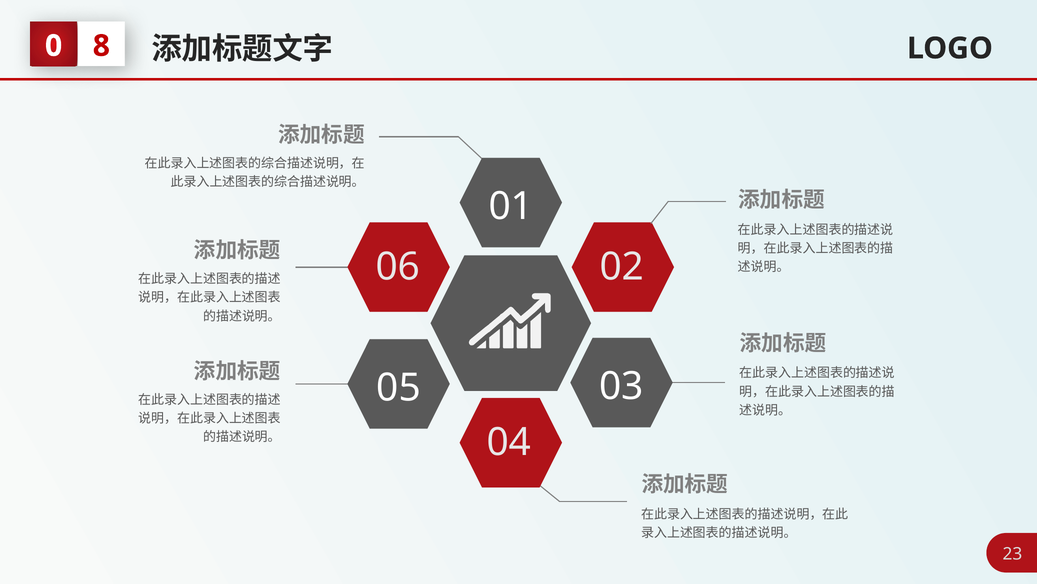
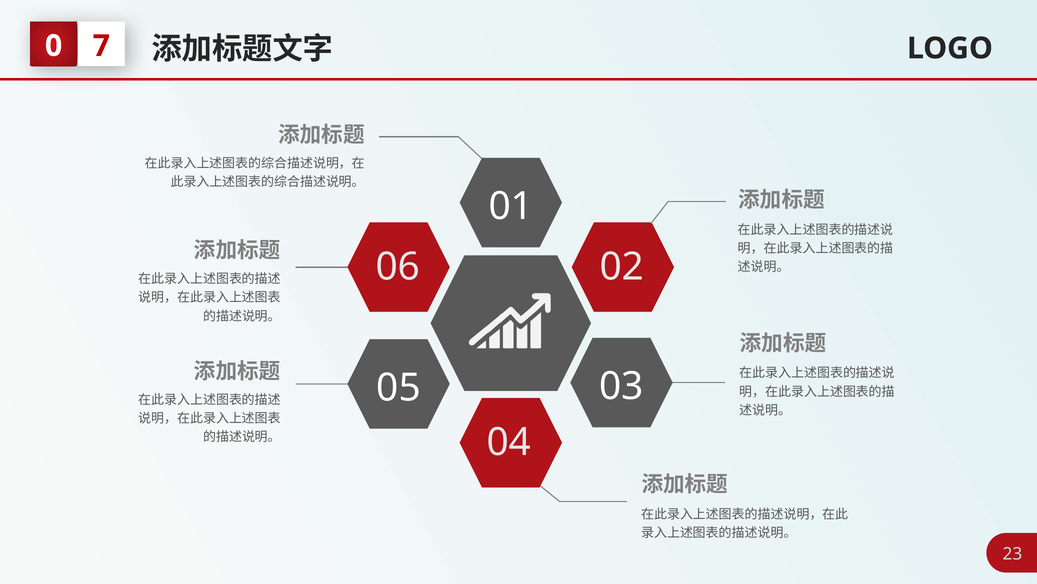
8: 8 -> 7 (101, 46)
